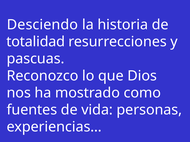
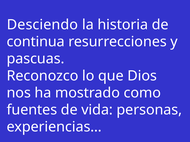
totalidad: totalidad -> continua (36, 42)
